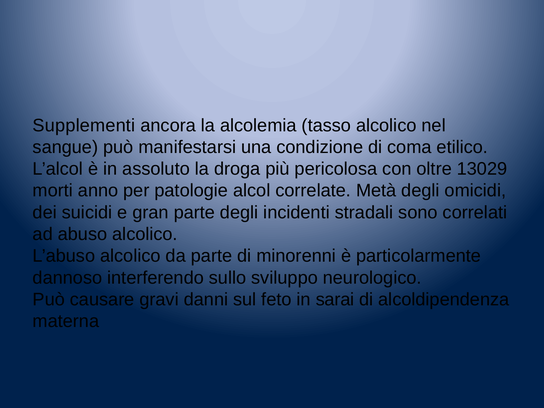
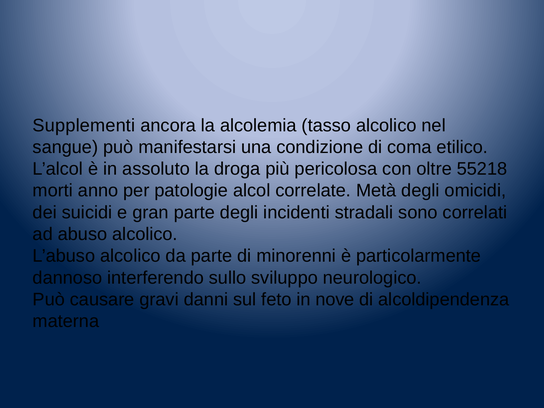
13029: 13029 -> 55218 (482, 169)
sarai: sarai -> nove (335, 299)
